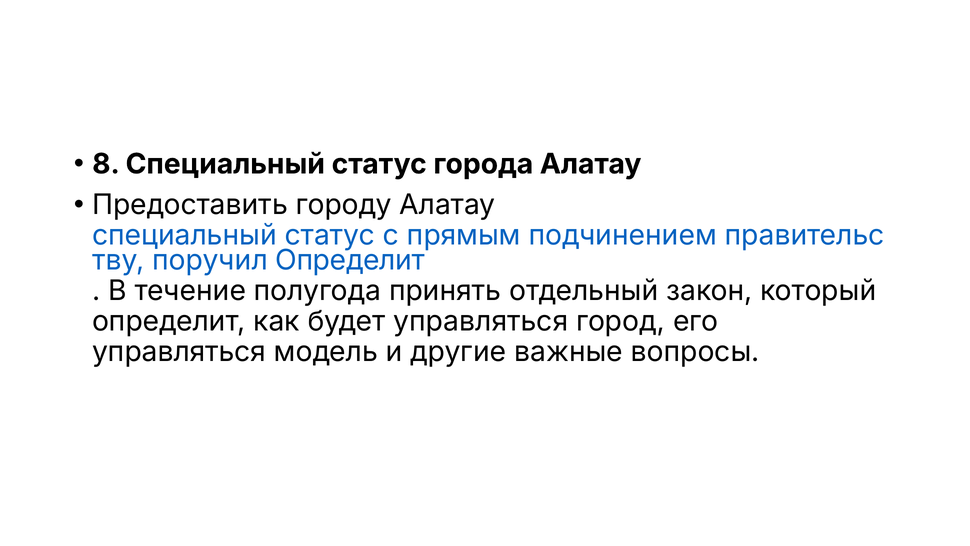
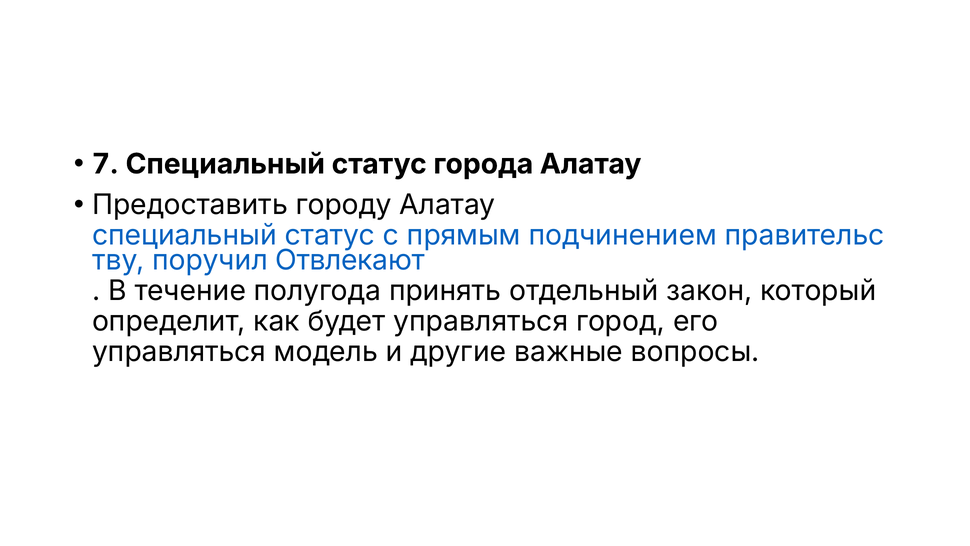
8: 8 -> 7 (106, 164)
поручил Определит: Определит -> Отвлекают (350, 260)
